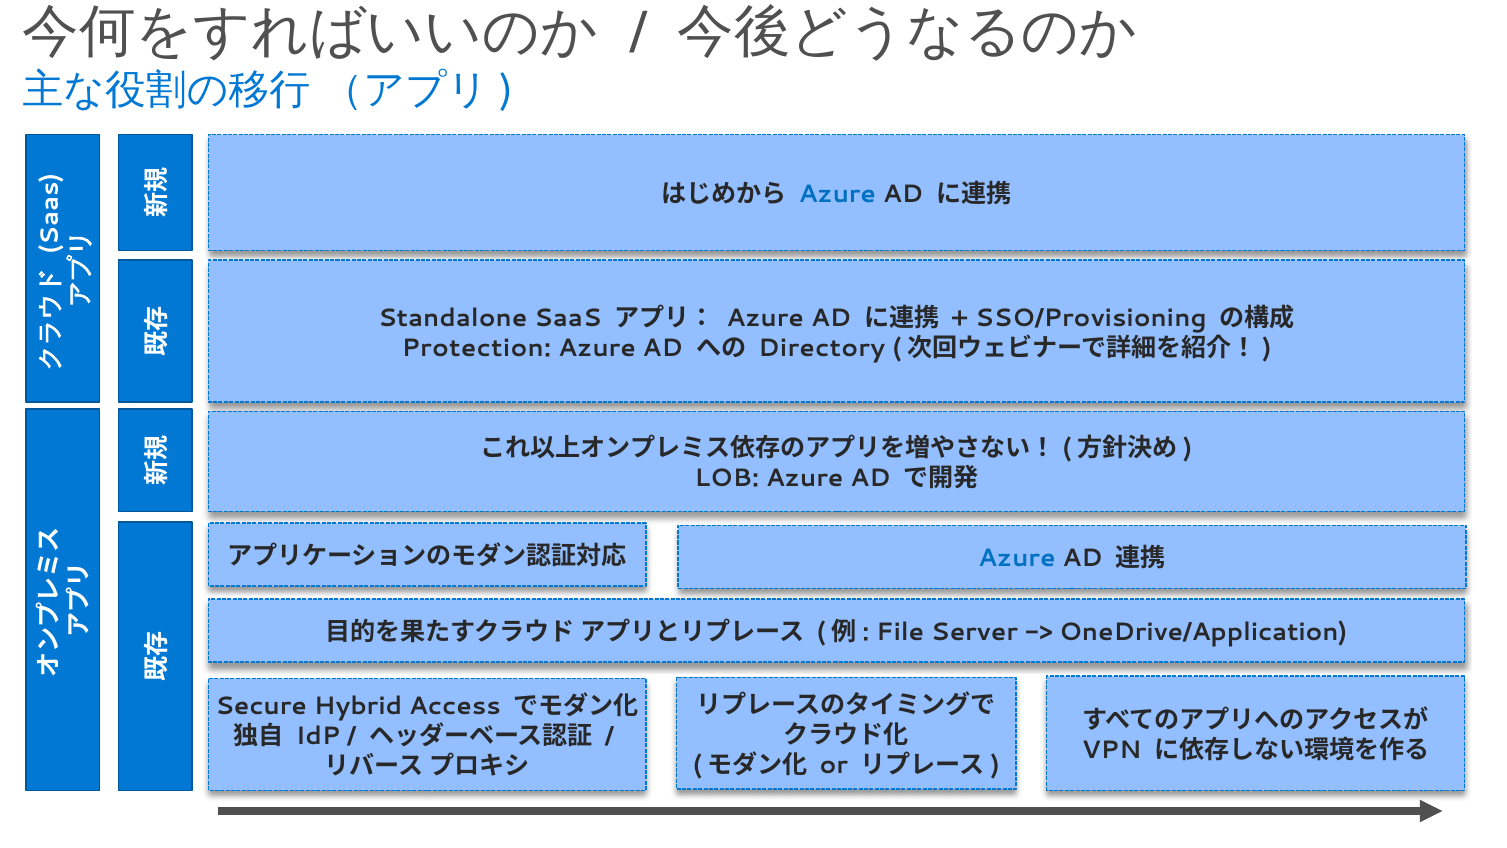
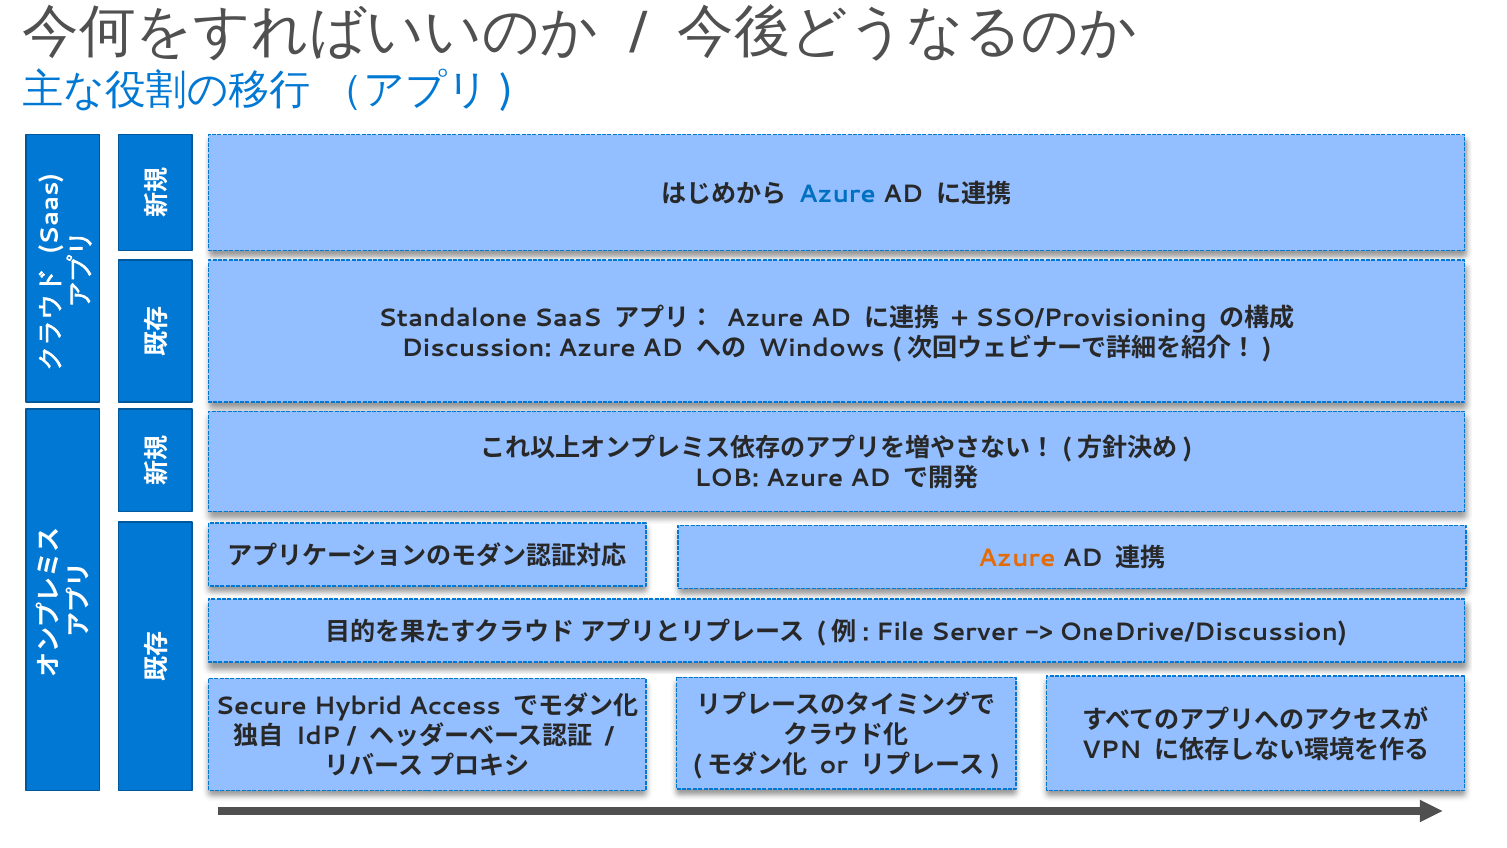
Protection: Protection -> Discussion (476, 348)
Directory: Directory -> Windows (822, 348)
Azure colour: blue -> orange (1017, 558)
OneDrive/Application: OneDrive/Application -> OneDrive/Discussion (1203, 632)
